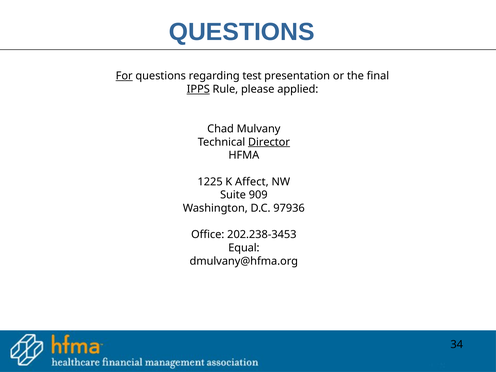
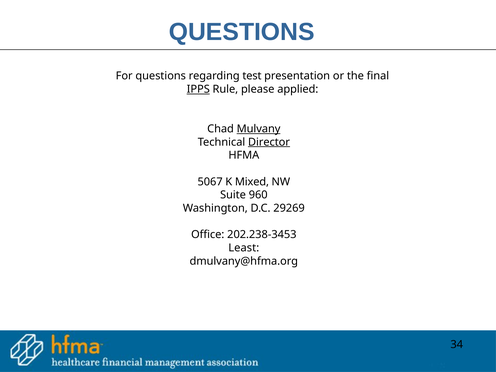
For underline: present -> none (124, 76)
Mulvany underline: none -> present (259, 129)
1225: 1225 -> 5067 (210, 182)
Affect: Affect -> Mixed (252, 182)
909: 909 -> 960 (258, 195)
97936: 97936 -> 29269 (289, 208)
Equal: Equal -> Least (244, 248)
